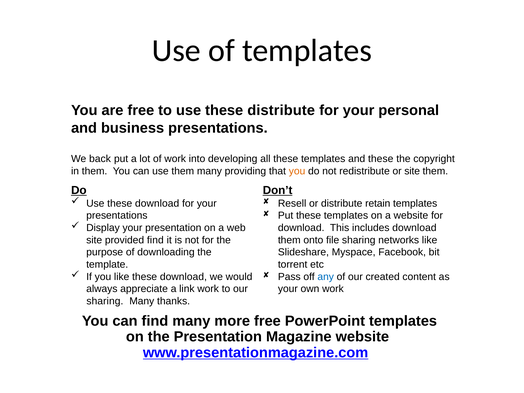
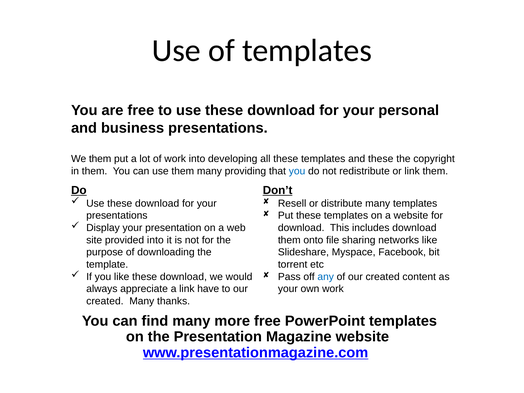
to use these distribute: distribute -> download (281, 110)
We back: back -> them (100, 159)
you colour: orange -> blue (297, 171)
or site: site -> link (412, 171)
distribute retain: retain -> many (378, 203)
provided find: find -> into (155, 240)
link work: work -> have (208, 289)
sharing: sharing -> created (105, 301)
